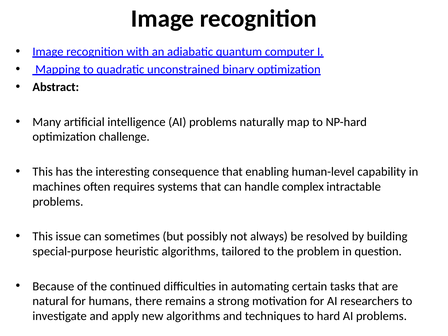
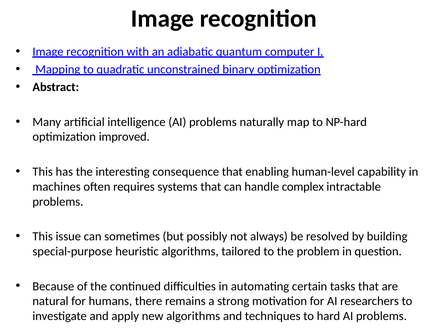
challenge: challenge -> improved (124, 137)
